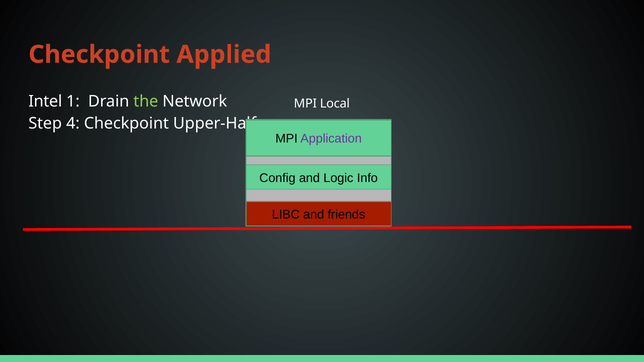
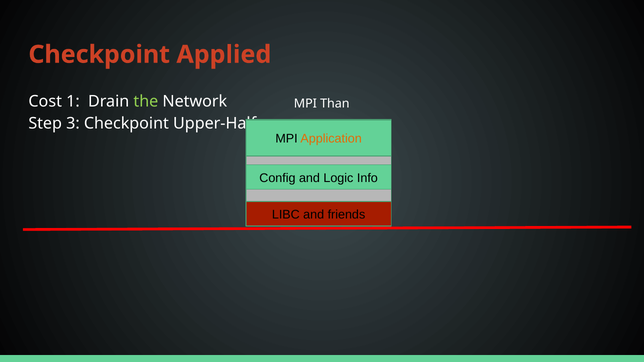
Intel: Intel -> Cost (45, 101)
Local: Local -> Than (335, 104)
4: 4 -> 3 (73, 123)
Application colour: purple -> orange (331, 139)
